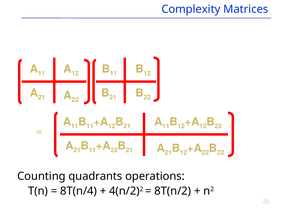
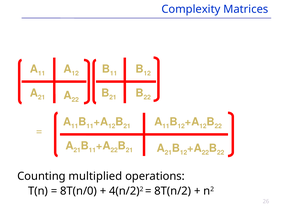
quadrants: quadrants -> multiplied (95, 176)
8T(n/4: 8T(n/4 -> 8T(n/0 (79, 191)
